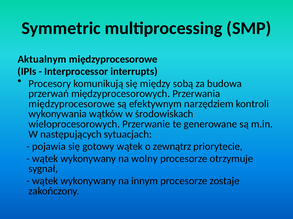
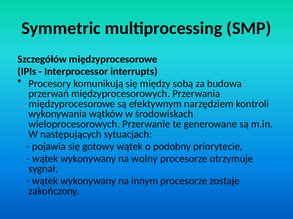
Aktualnym: Aktualnym -> Szczegółów (42, 59)
zewnątrz: zewnątrz -> podobny (172, 147)
